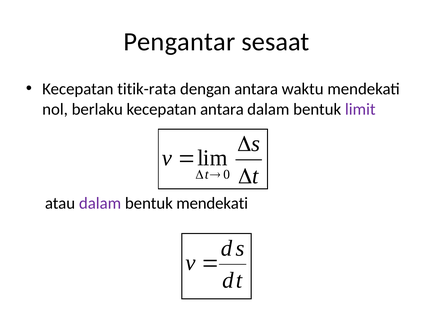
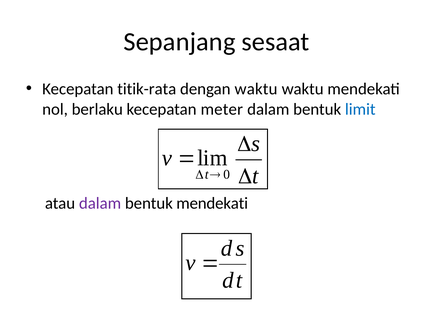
Pengantar: Pengantar -> Sepanjang (179, 42)
dengan antara: antara -> waktu (256, 89)
kecepatan antara: antara -> meter (222, 109)
limit colour: purple -> blue (360, 109)
